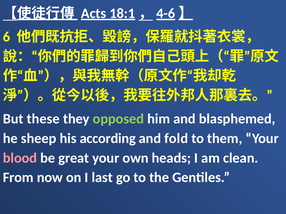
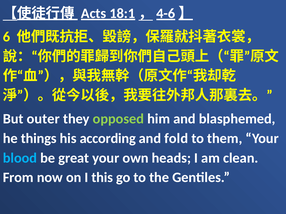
these: these -> outer (43, 119)
sheep: sheep -> things (39, 139)
blood colour: pink -> light blue (20, 158)
last: last -> this (102, 178)
